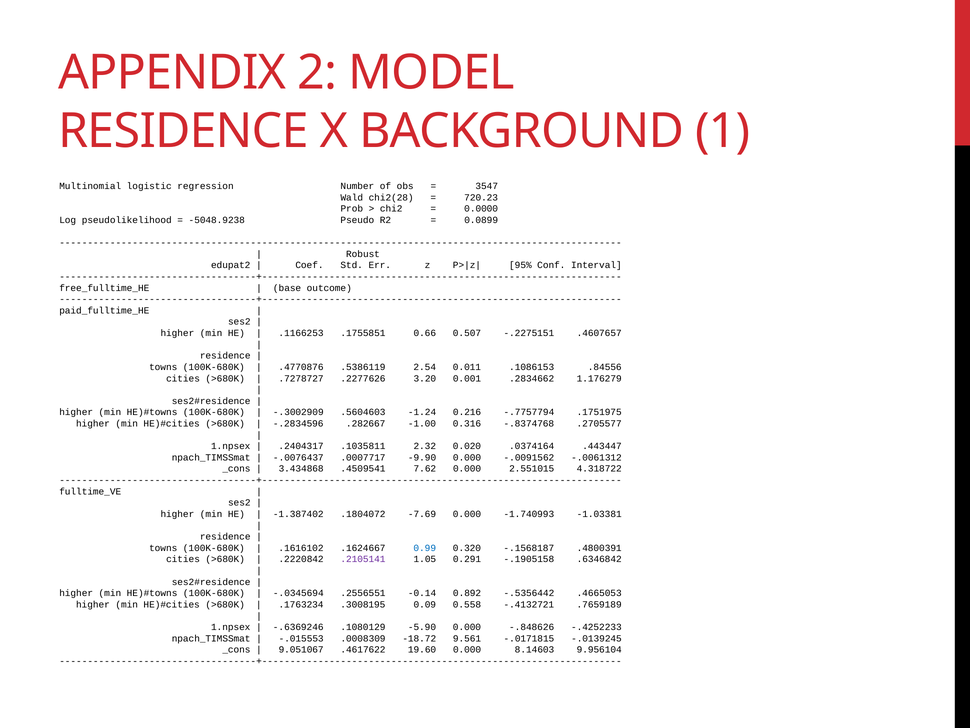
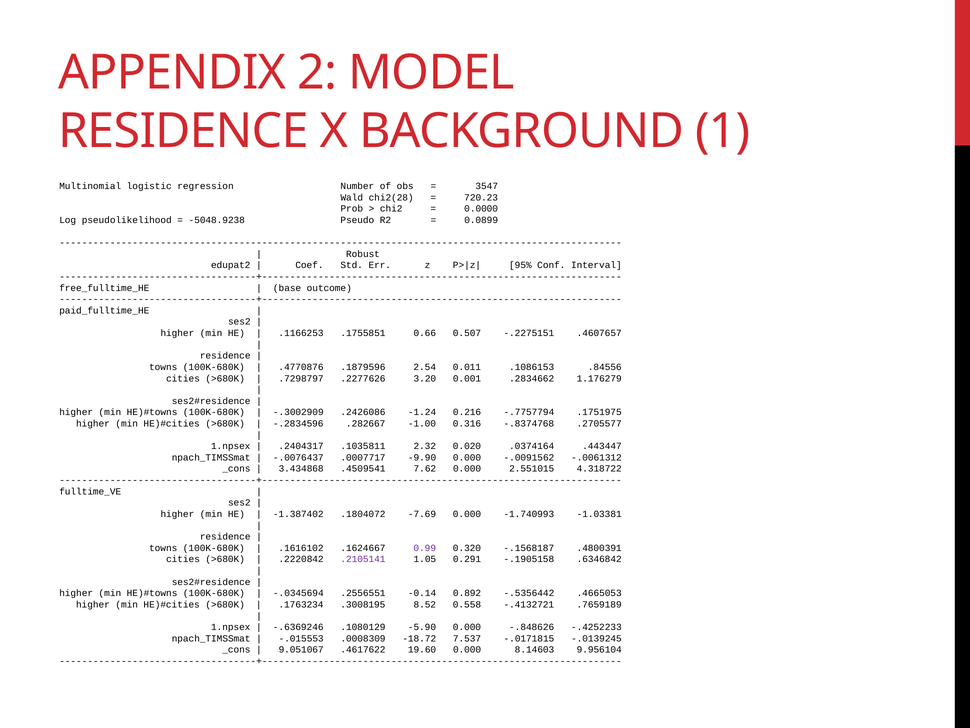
.5386119: .5386119 -> .1879596 (363, 367)
.7278727: .7278727 -> .7298797 (301, 378)
.5604603: .5604603 -> .2426086 (363, 412)
0.99 colour: blue -> purple (425, 548)
0.09: 0.09 -> 8.52 (425, 604)
9.561: 9.561 -> 7.537 (467, 638)
